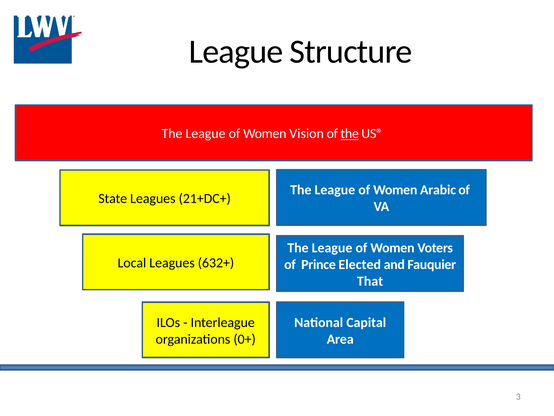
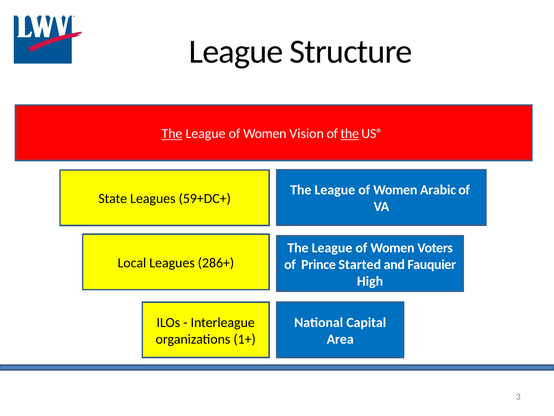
The underline: none -> present (172, 134)
21+DC+: 21+DC+ -> 59+DC+ (205, 198)
632+: 632+ -> 286+ (216, 263)
Elected: Elected -> Started (360, 264)
That: That -> High (370, 281)
0+: 0+ -> 1+ (245, 339)
